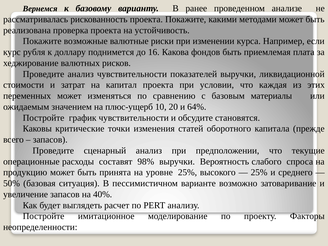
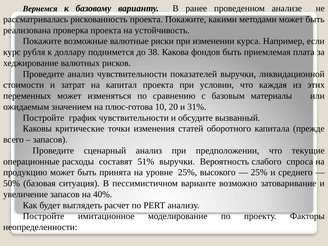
16: 16 -> 38 (154, 52)
плюс-ущерб: плюс-ущерб -> плюс-готова (129, 107)
64%: 64% -> 31% (197, 107)
становятся: становятся -> вызванный (238, 118)
98%: 98% -> 51% (146, 161)
